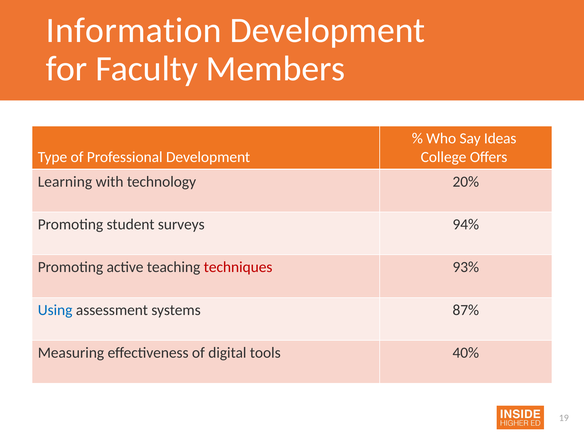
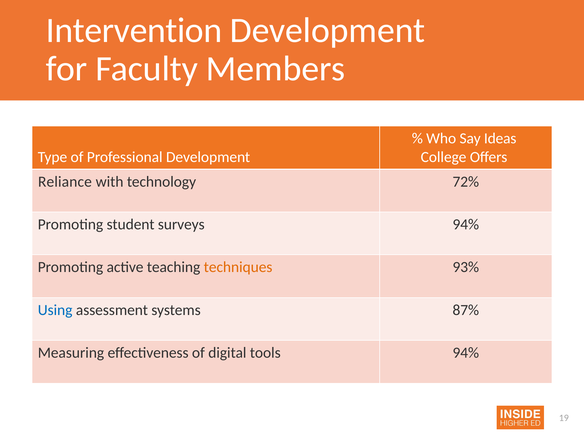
Information: Information -> Intervention (134, 30)
Learning: Learning -> Reliance (65, 182)
20%: 20% -> 72% (466, 182)
techniques colour: red -> orange (238, 267)
tools 40%: 40% -> 94% (466, 353)
